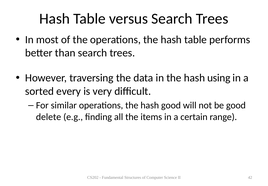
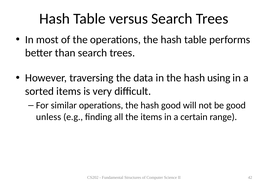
sorted every: every -> items (69, 91)
delete: delete -> unless (49, 117)
